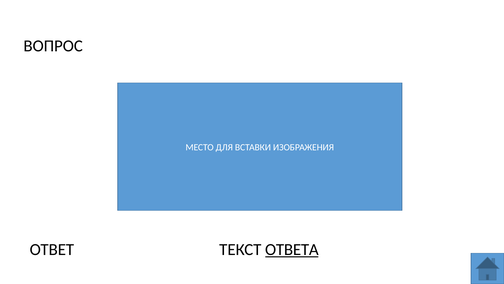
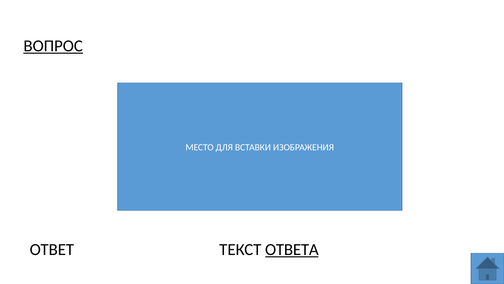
ВОПРОС underline: none -> present (53, 46)
